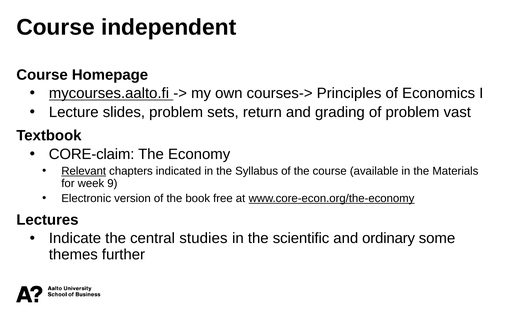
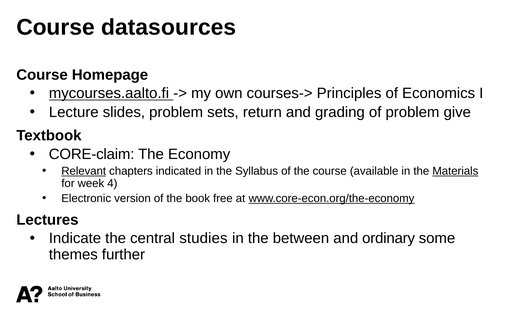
independent: independent -> datasources (169, 27)
vast: vast -> give (457, 112)
Materials underline: none -> present (455, 171)
9: 9 -> 4 (112, 183)
scientific: scientific -> between (301, 238)
